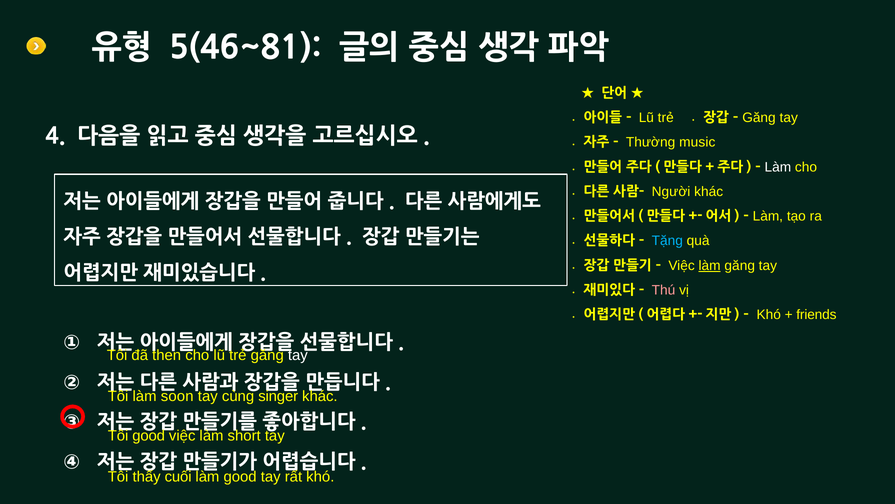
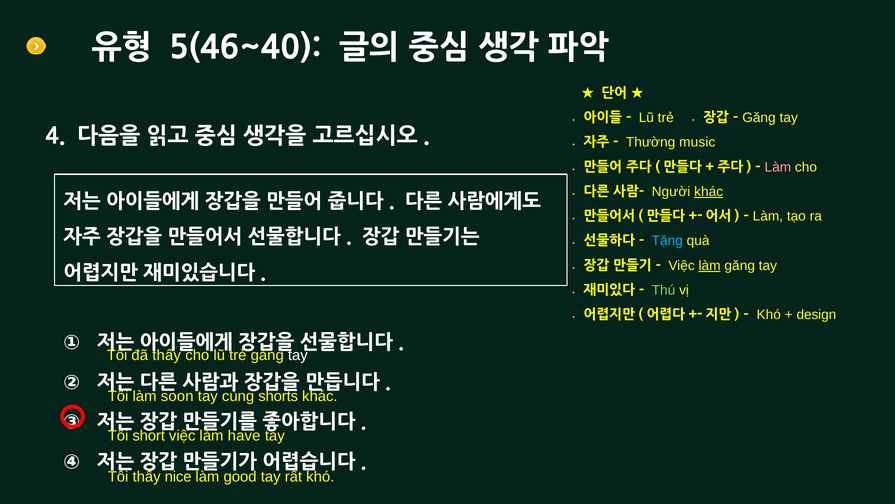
5(46~81: 5(46~81 -> 5(46~40 (246, 48)
Làm colour: white -> pink (778, 167)
khác underline: none -> present (709, 191)
Thú colour: pink -> light green (663, 290)
friends: friends -> design (816, 315)
đã then: then -> thấy (167, 355)
singer: singer -> shorts (278, 396)
Tôi good: good -> short (149, 436)
short: short -> have (244, 436)
cuối: cuối -> nice (178, 476)
